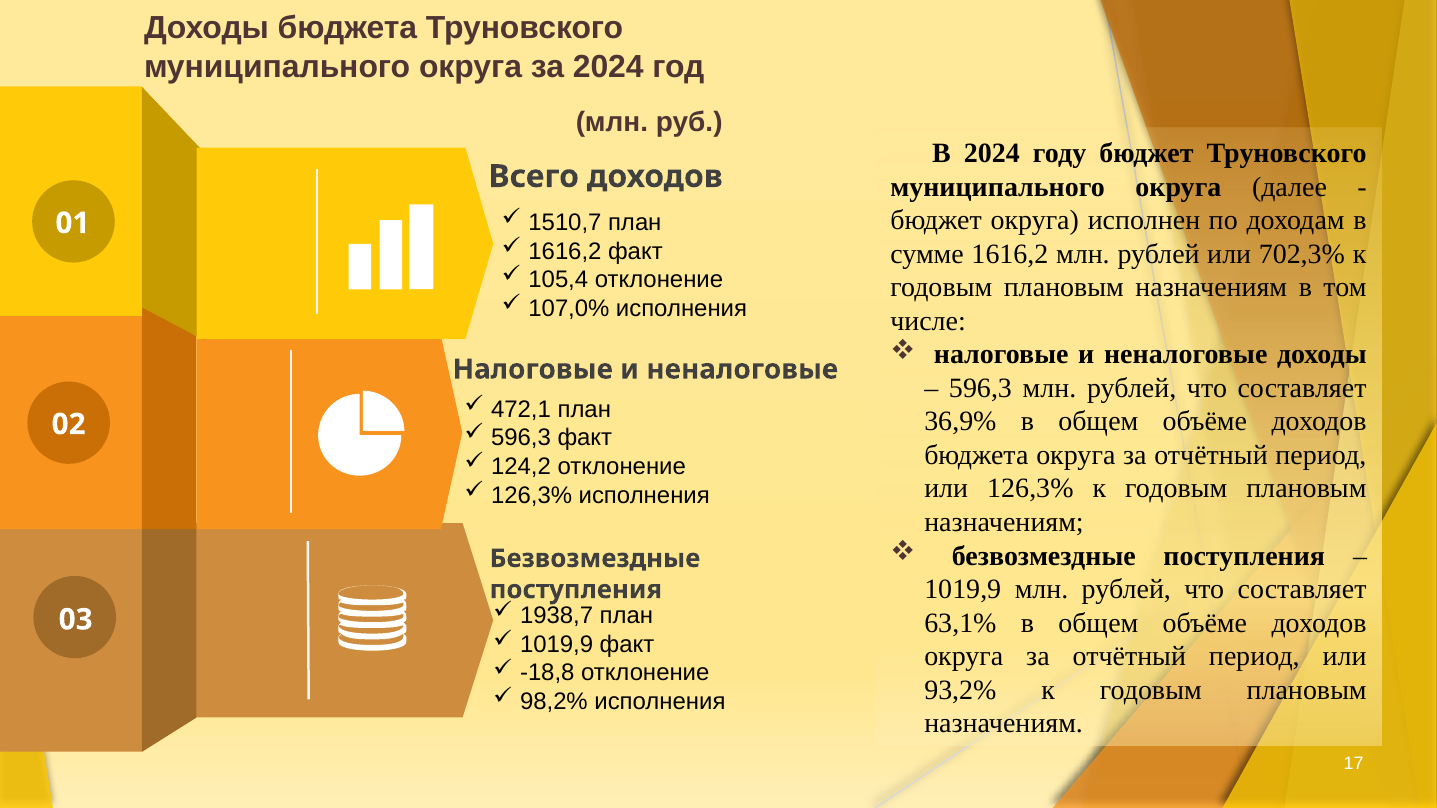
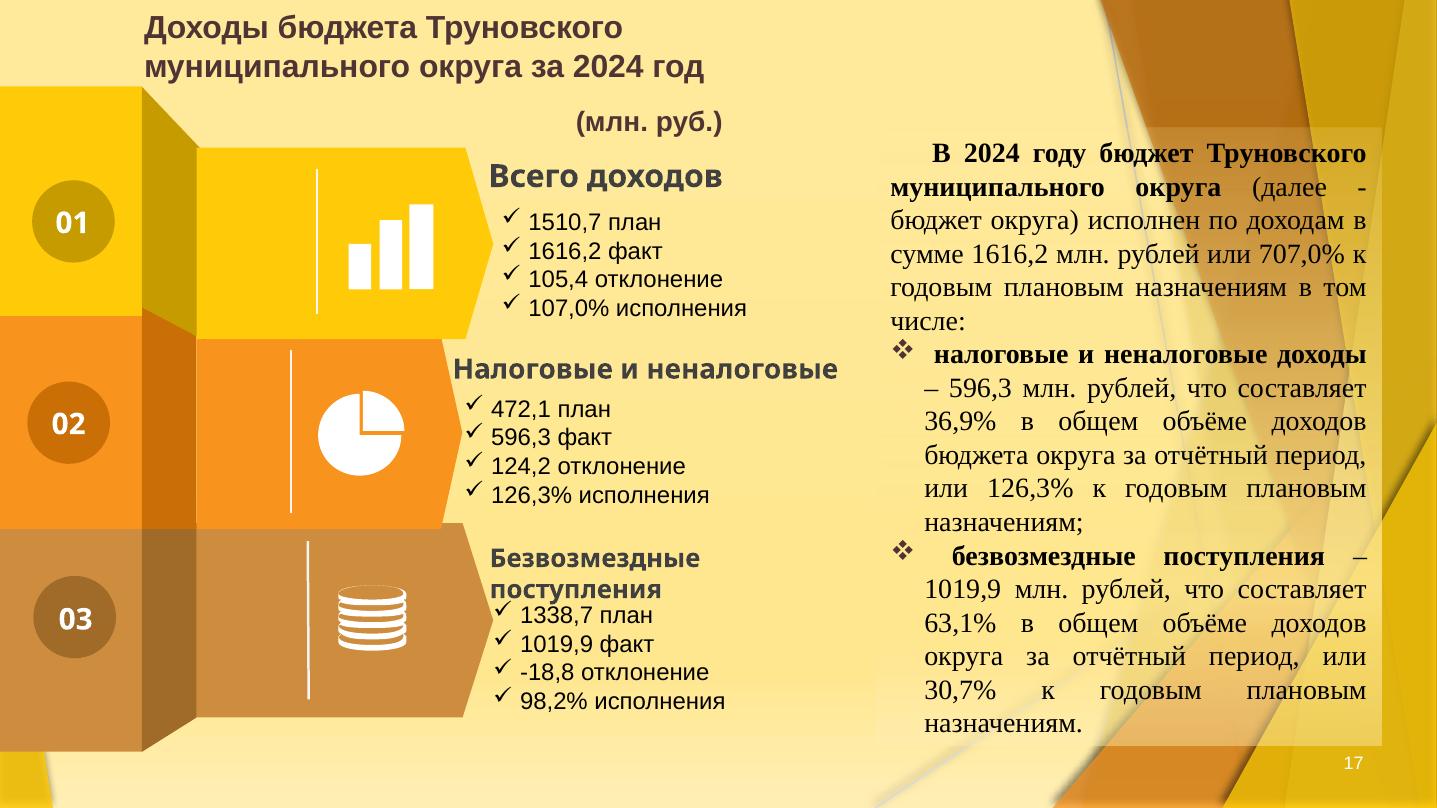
702,3%: 702,3% -> 707,0% (1302, 254)
1938,7: 1938,7 -> 1338,7 (557, 616)
93,2%: 93,2% -> 30,7% (960, 690)
